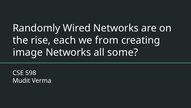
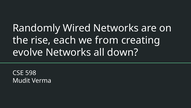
image: image -> evolve (28, 52)
some: some -> down (123, 52)
